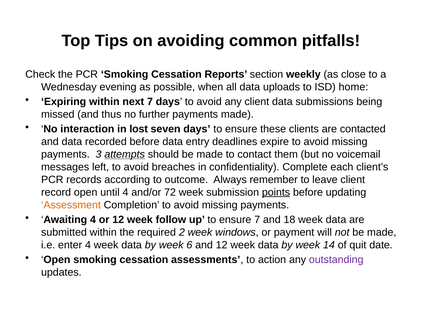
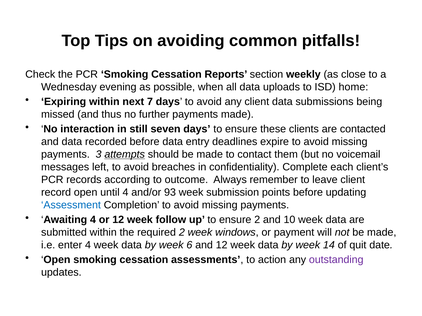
lost: lost -> still (139, 129)
72: 72 -> 93 (170, 193)
points underline: present -> none (276, 193)
Assessment colour: orange -> blue (71, 205)
ensure 7: 7 -> 2 (257, 220)
18: 18 -> 10 (289, 220)
